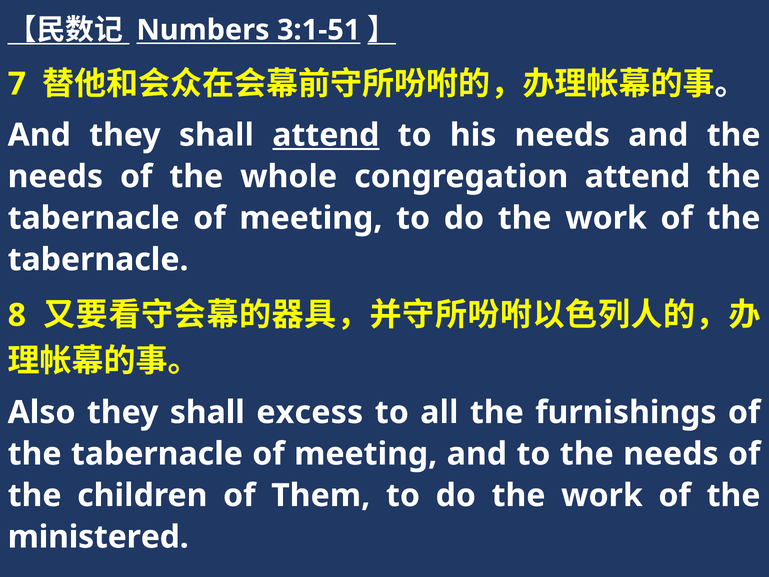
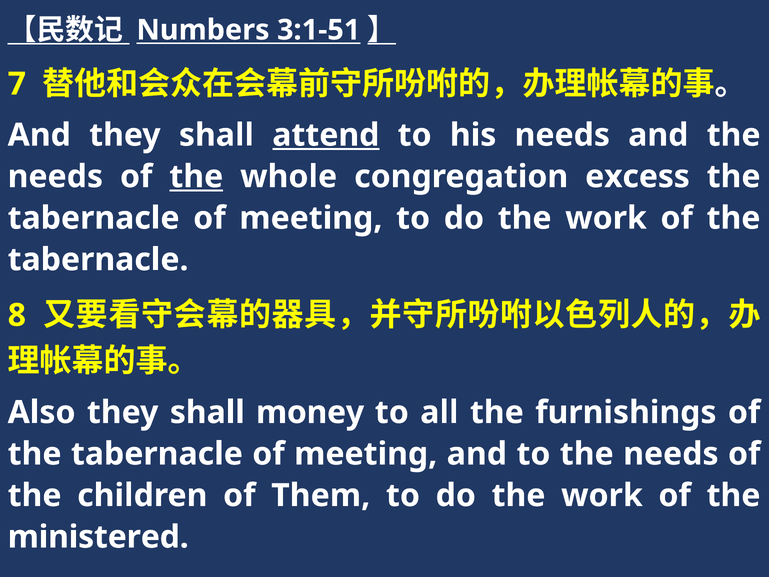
the underline: none -> present (196, 177)
congregation attend: attend -> excess (637, 177)
excess: excess -> money (310, 412)
